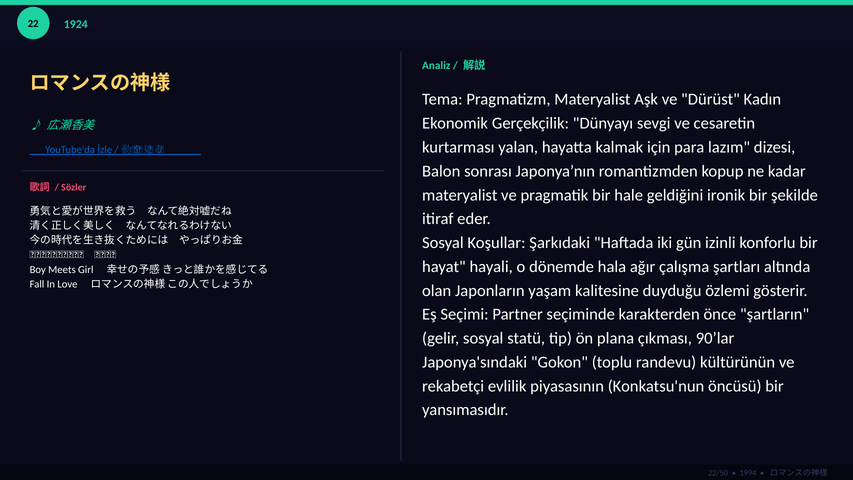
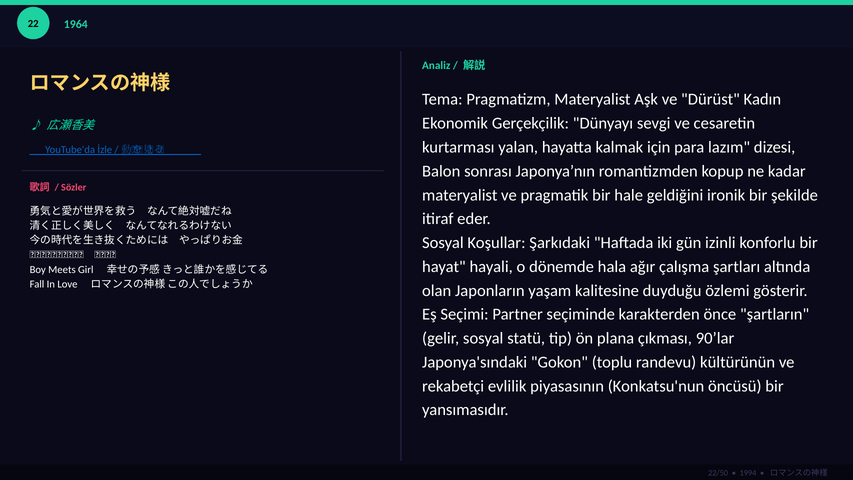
1924: 1924 -> 1964 (76, 24)
